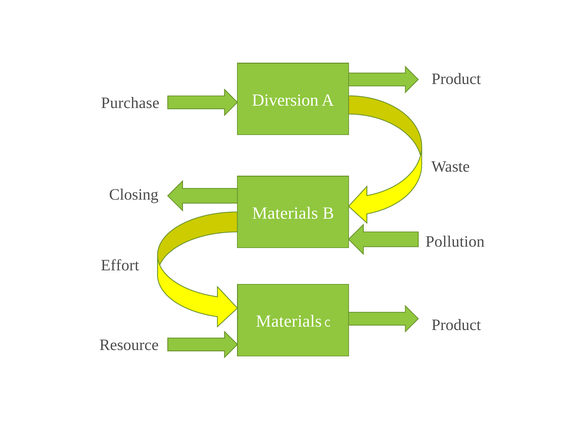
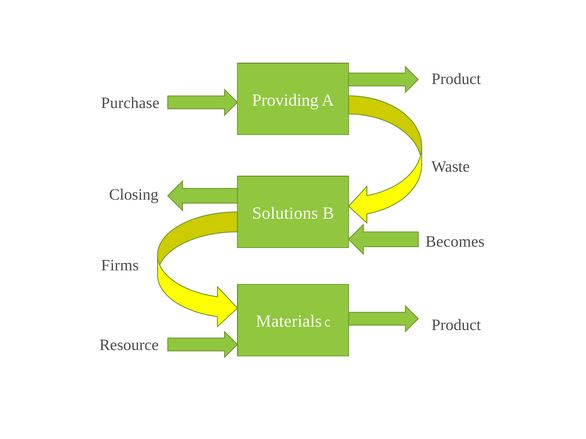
Diversion: Diversion -> Providing (285, 100)
Materials: Materials -> Solutions (285, 213)
Pollution: Pollution -> Becomes (455, 242)
Effort: Effort -> Firms (120, 265)
